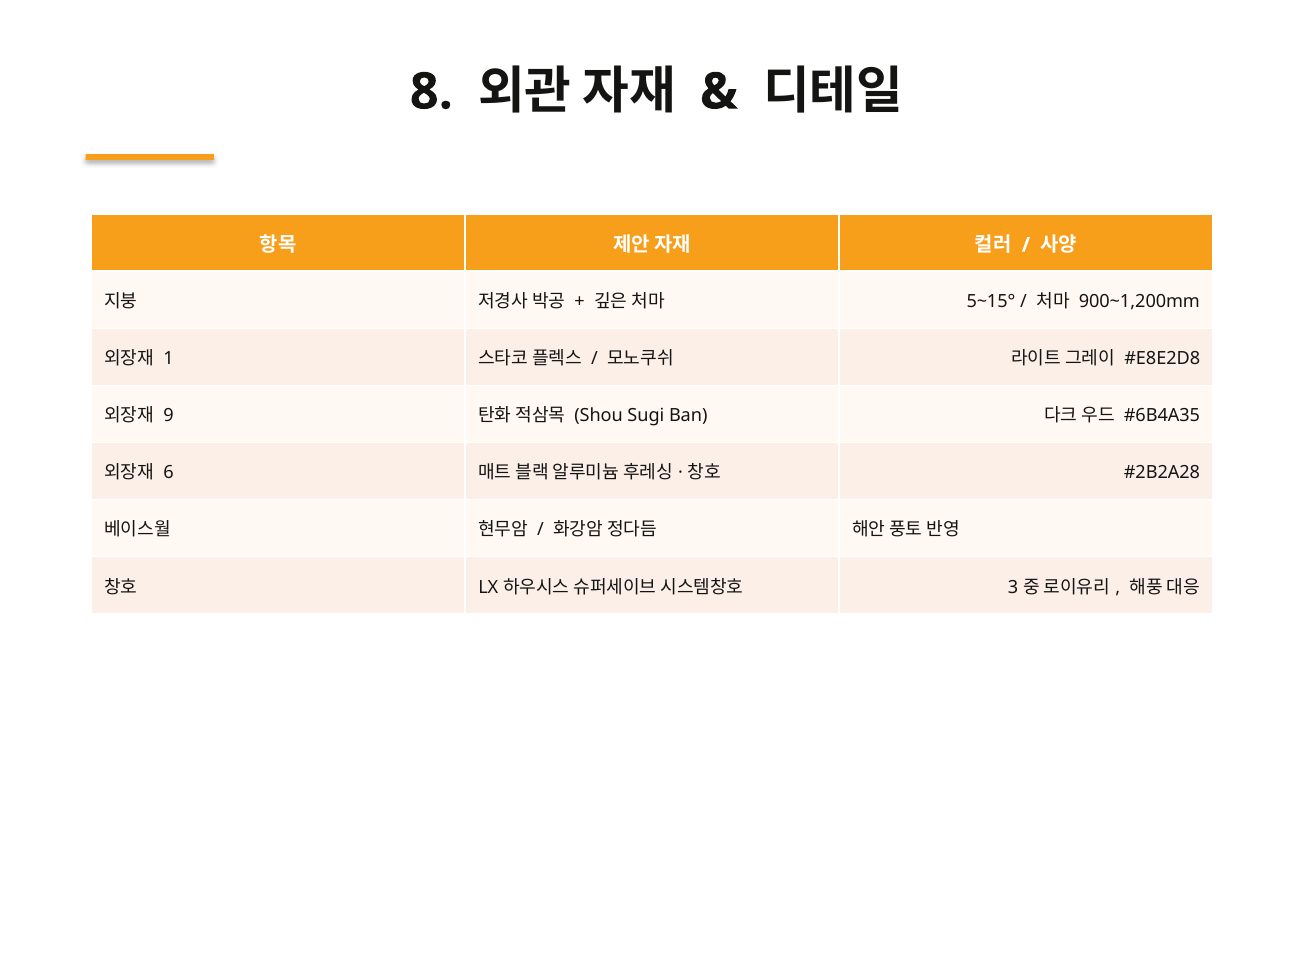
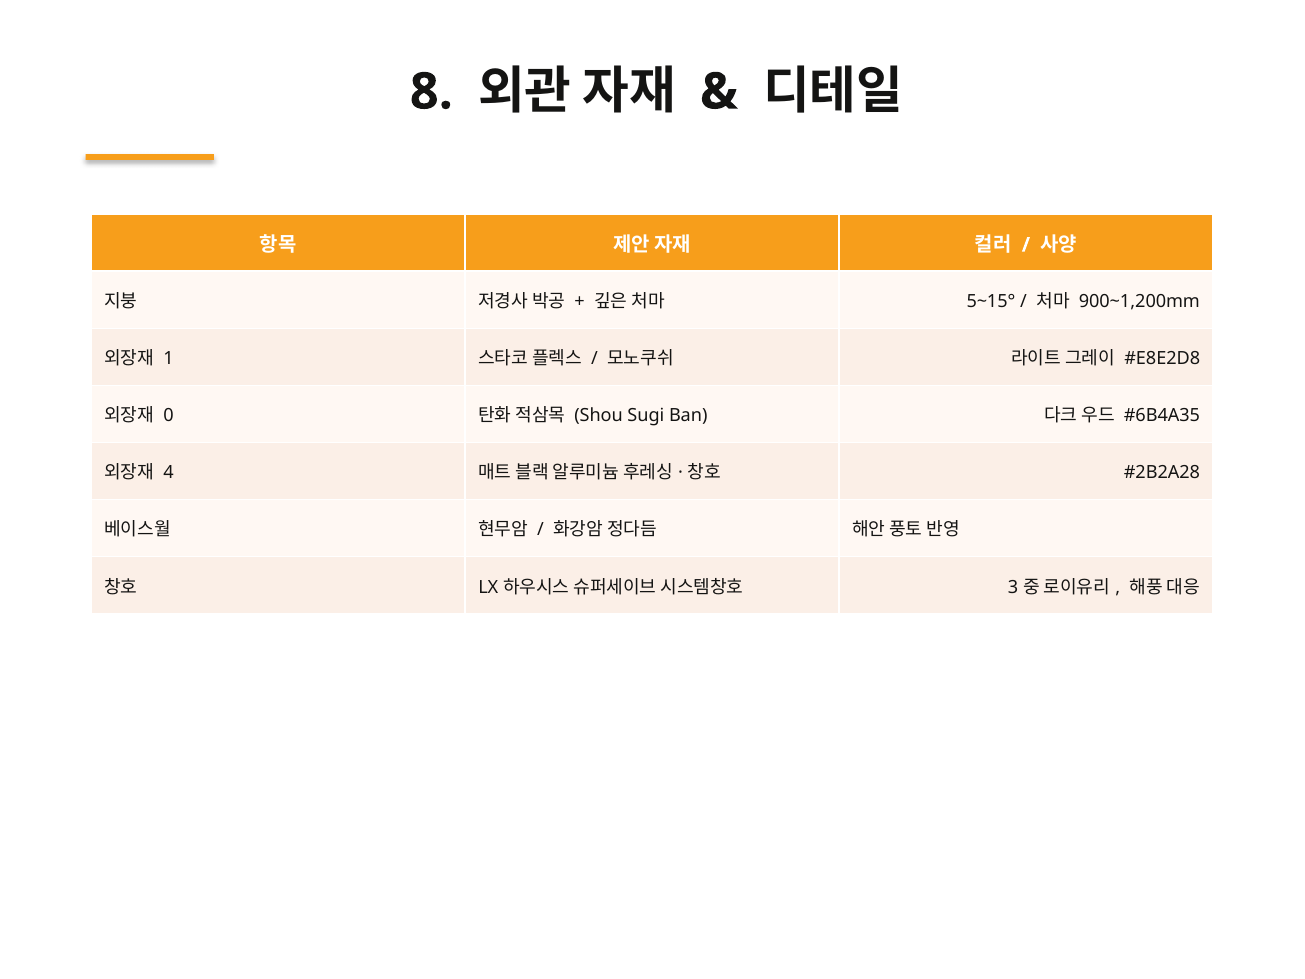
9: 9 -> 0 (169, 416)
6: 6 -> 4 (169, 473)
